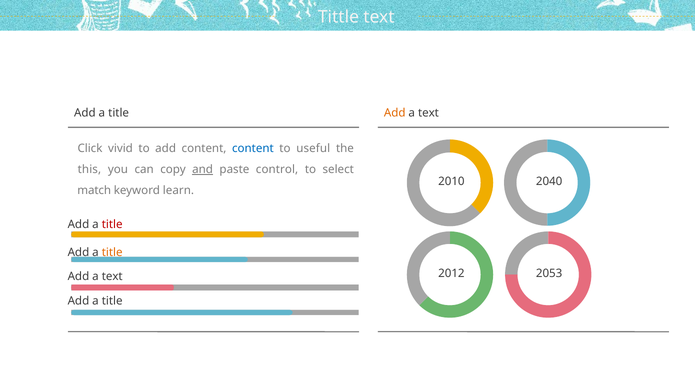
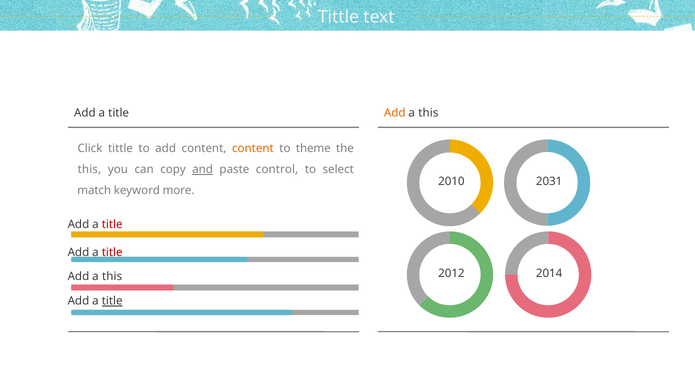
text: text -> this (428, 113)
Click vivid: vivid -> tittle (120, 149)
content colour: blue -> orange (253, 149)
useful: useful -> theme (313, 149)
2040: 2040 -> 2031 (549, 182)
learn: learn -> more (179, 190)
title colour: orange -> red (112, 252)
2053: 2053 -> 2014 (549, 274)
text: text -> this (112, 276)
title underline: none -> present (112, 301)
